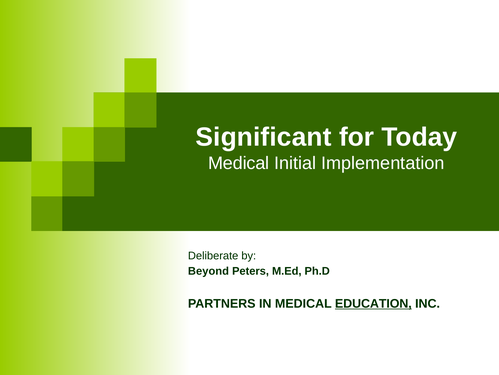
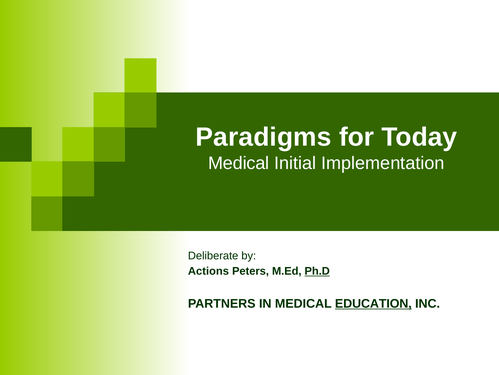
Significant: Significant -> Paradigms (264, 137)
Beyond: Beyond -> Actions (208, 271)
Ph.D underline: none -> present (317, 271)
